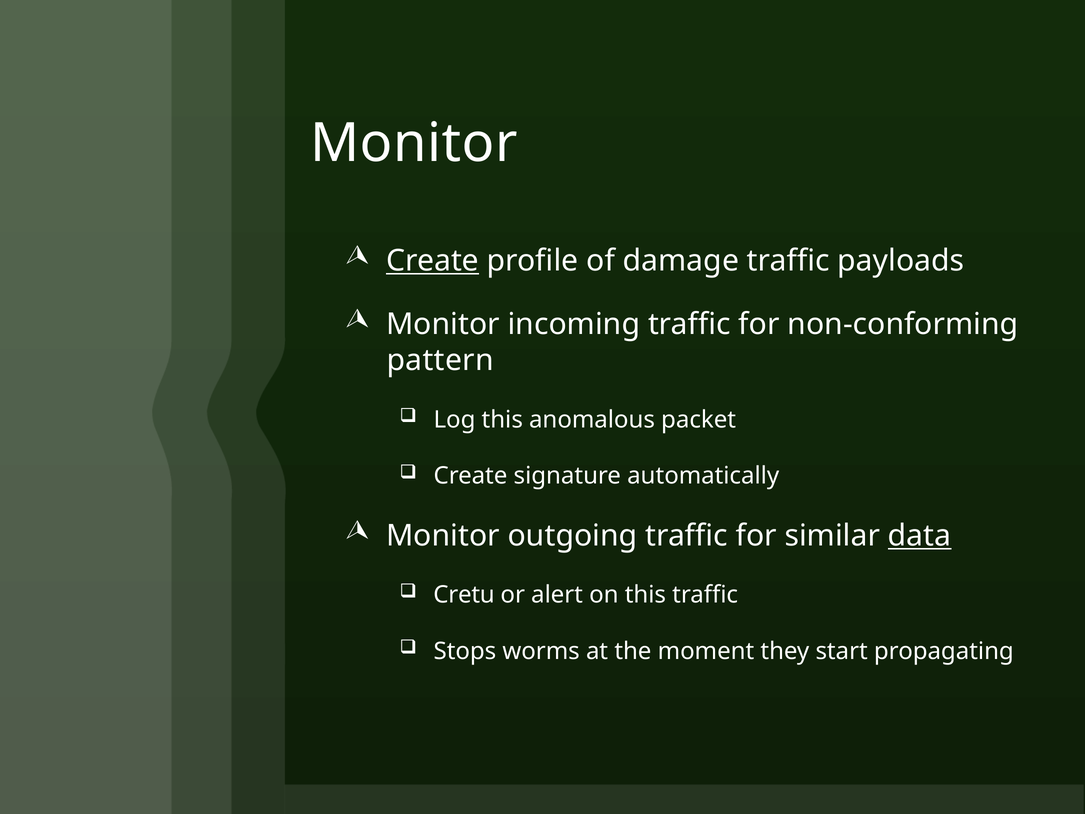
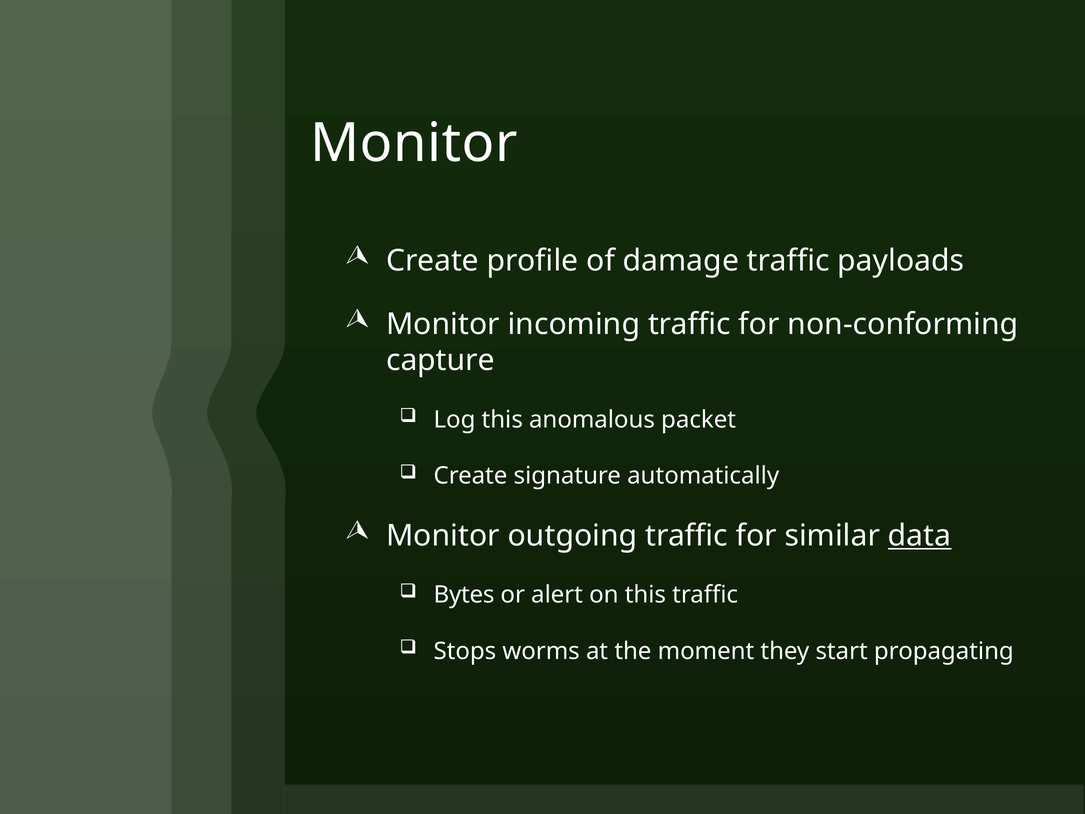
Create underline: present -> none (433, 261)
pattern: pattern -> capture (440, 360)
Cretu: Cretu -> Bytes (464, 595)
